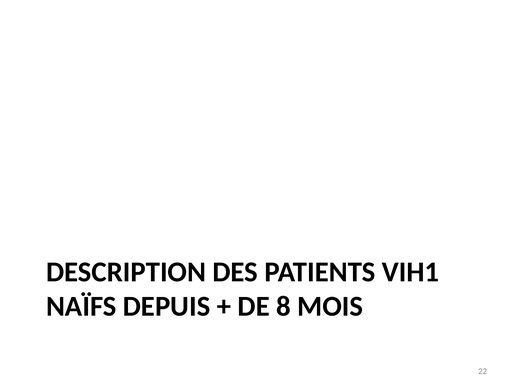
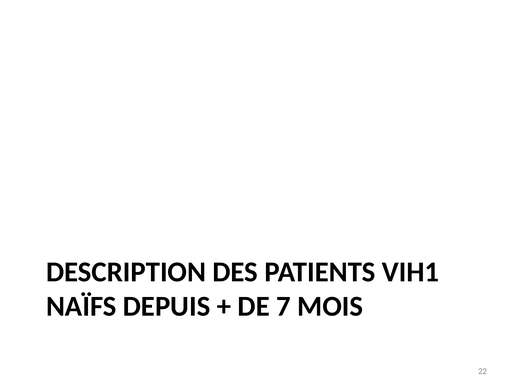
8: 8 -> 7 (284, 306)
